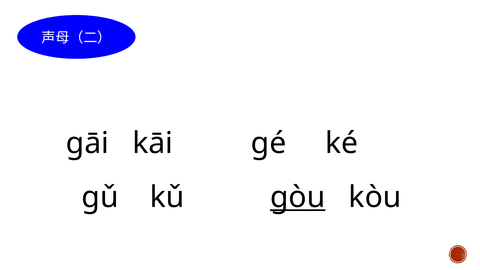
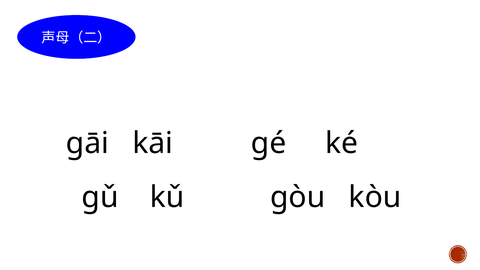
gòu underline: present -> none (298, 197)
